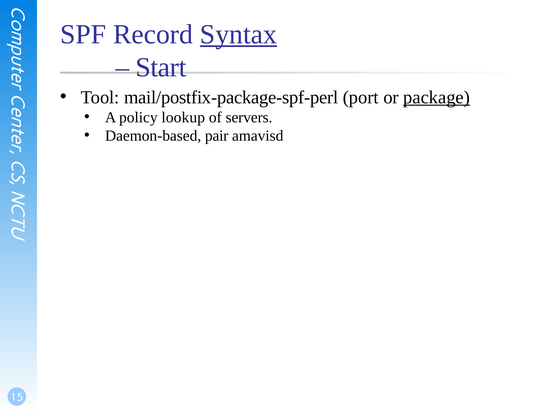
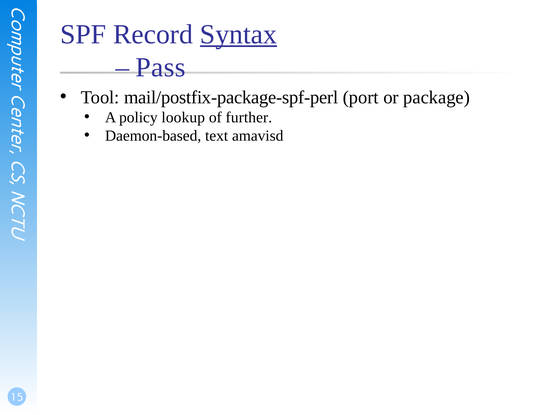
Start: Start -> Pass (161, 68)
package underline: present -> none (437, 97)
servers: servers -> further (249, 117)
pair: pair -> text (217, 136)
